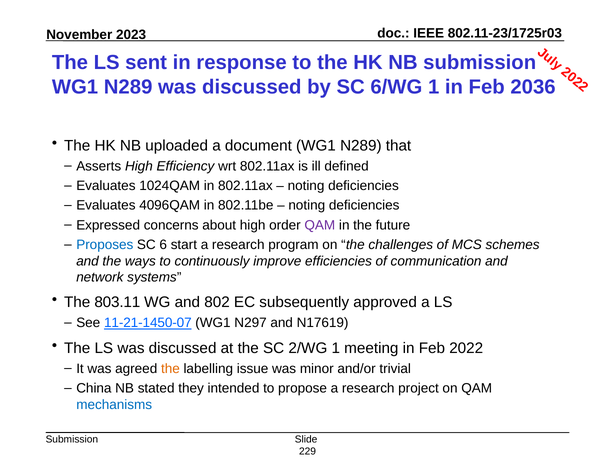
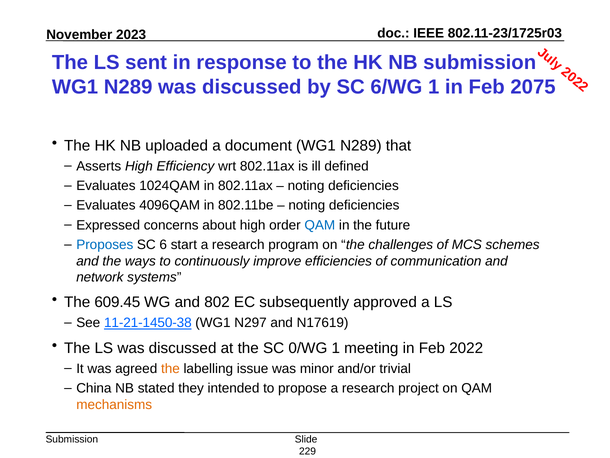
2036: 2036 -> 2075 (533, 87)
QAM colour: purple -> blue (320, 225)
803.11: 803.11 -> 609.45 (117, 302)
11-21-1450-07: 11-21-1450-07 -> 11-21-1450-38 (148, 323)
2/WG: 2/WG -> 0/WG (308, 348)
mechanisms colour: blue -> orange (114, 404)
